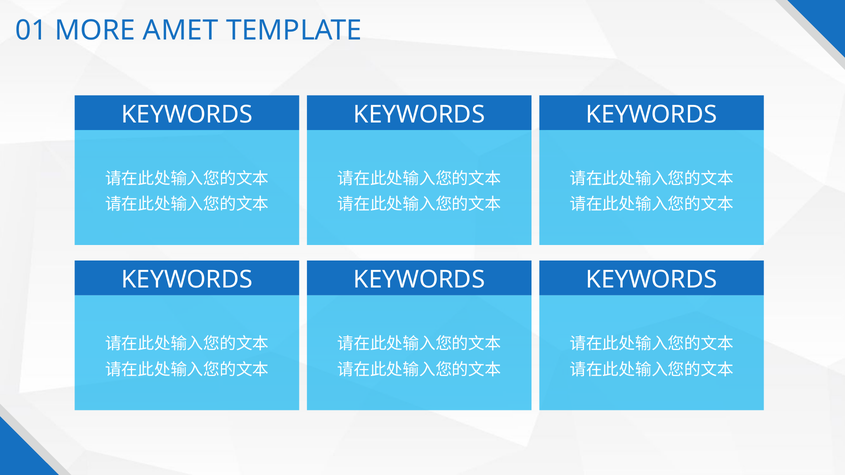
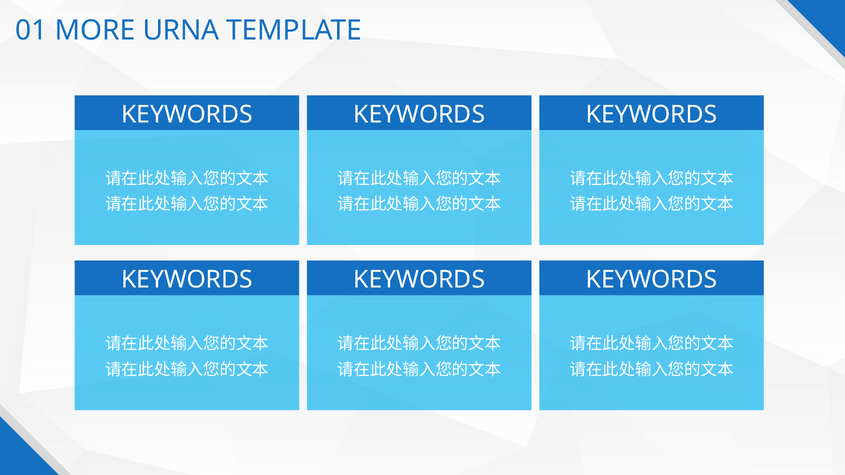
AMET: AMET -> URNA (181, 30)
